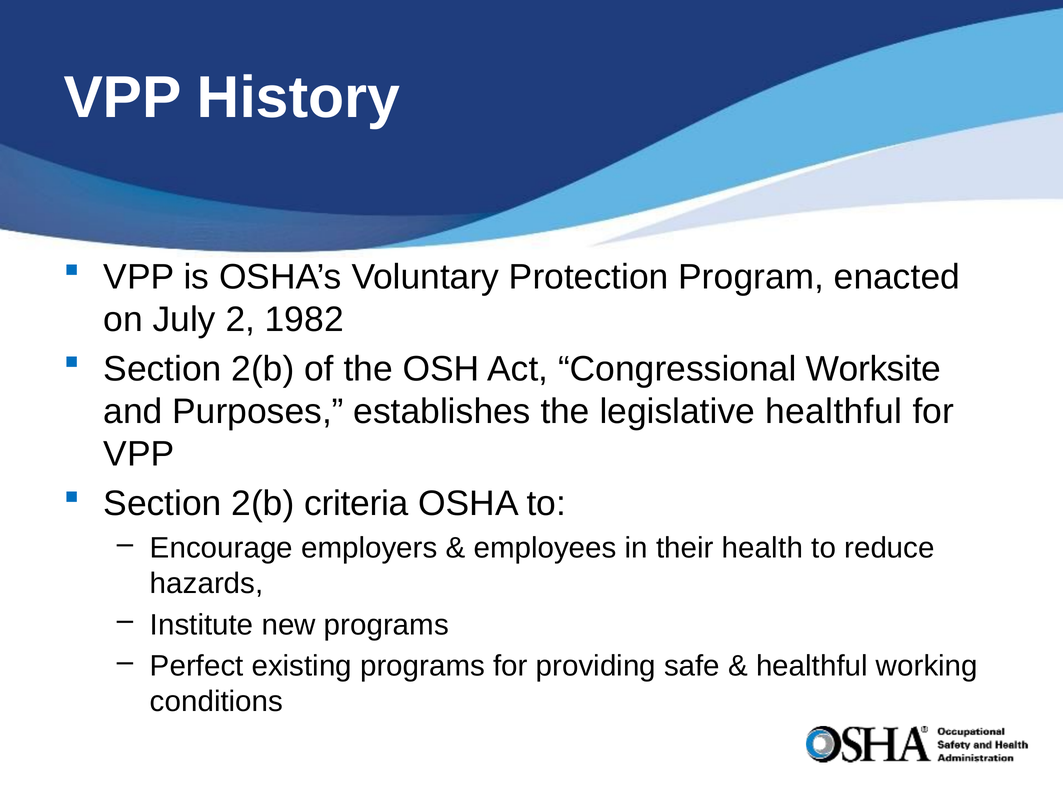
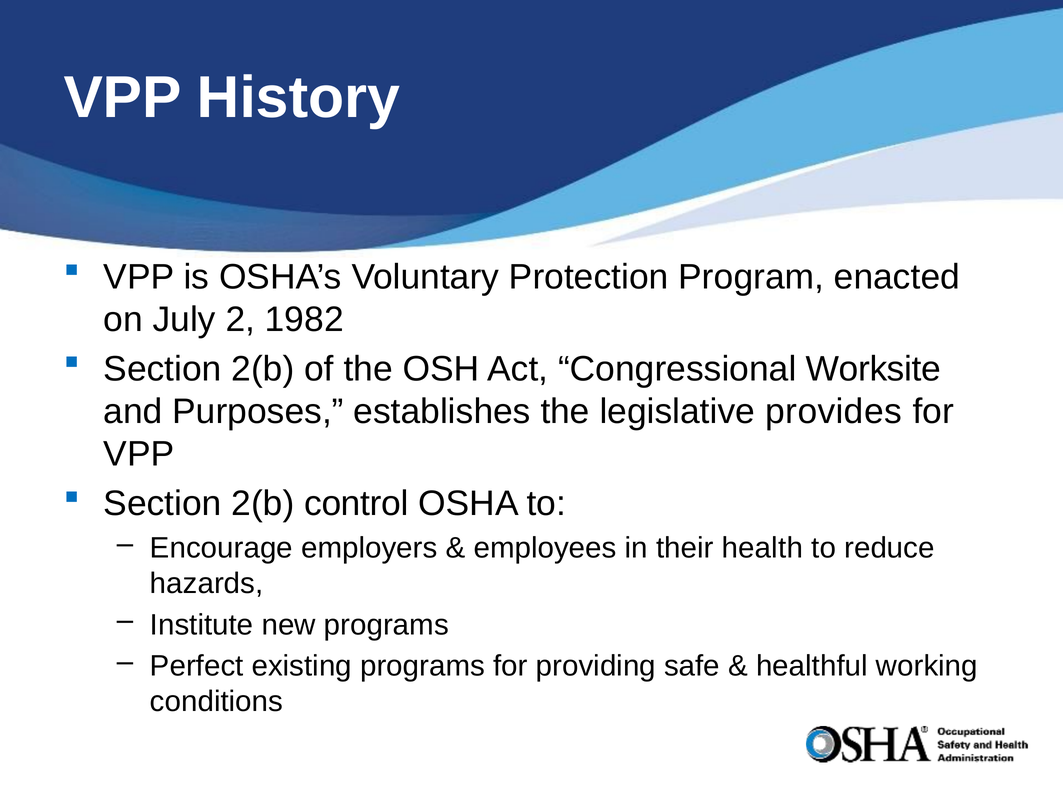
legislative healthful: healthful -> provides (834, 412)
criteria: criteria -> control (356, 504)
